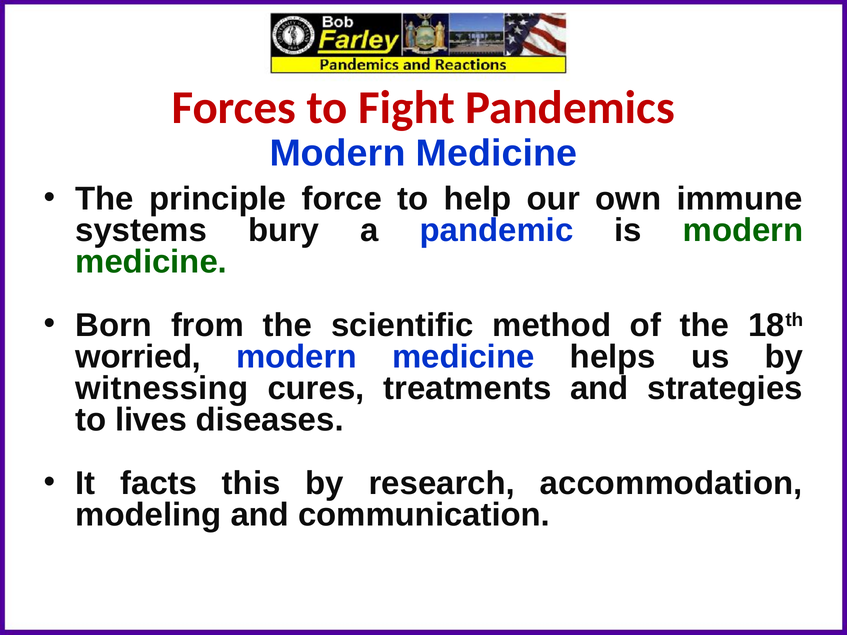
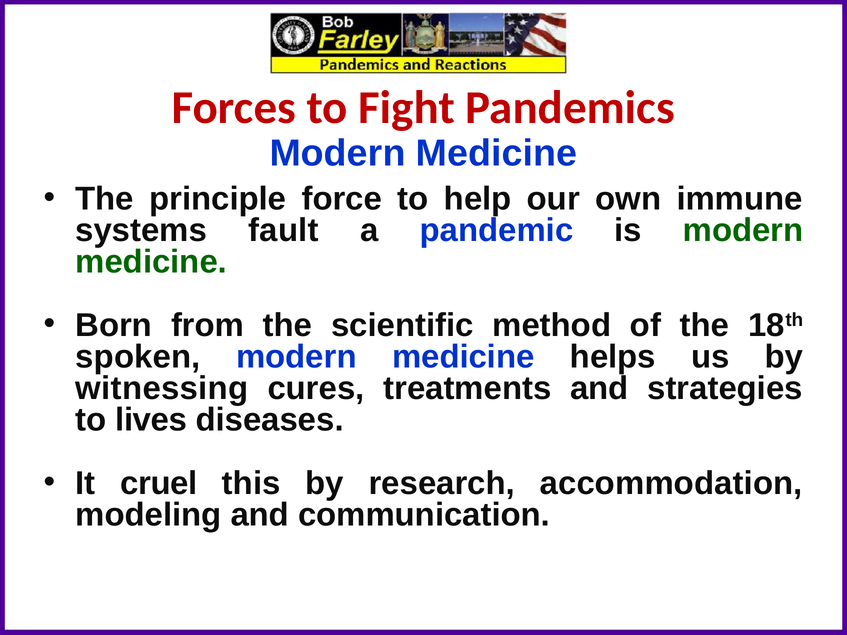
bury: bury -> fault (283, 230)
worried: worried -> spoken (138, 357)
facts: facts -> cruel (159, 484)
